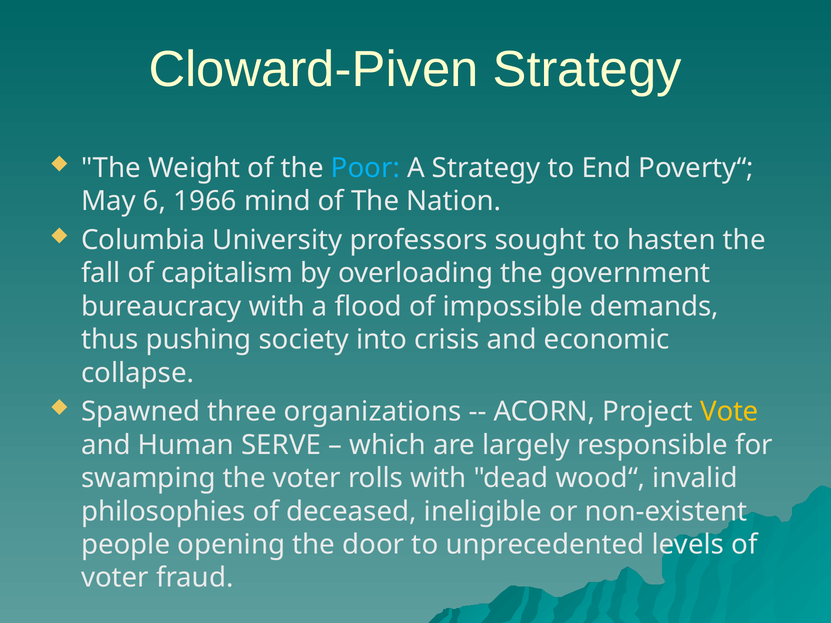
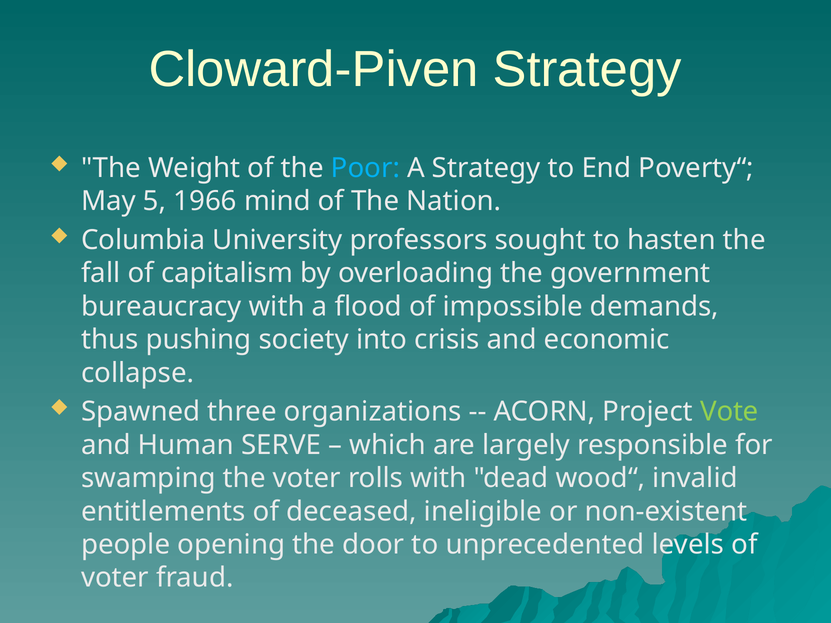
6: 6 -> 5 (155, 201)
Vote colour: yellow -> light green (729, 412)
philosophies: philosophies -> entitlements (163, 512)
